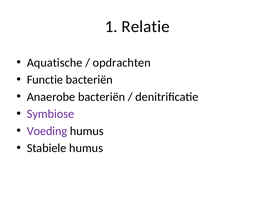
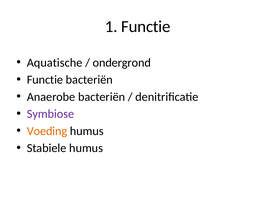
1 Relatie: Relatie -> Functie (146, 27)
opdrachten: opdrachten -> ondergrond (122, 63)
Voeding colour: purple -> orange (47, 131)
